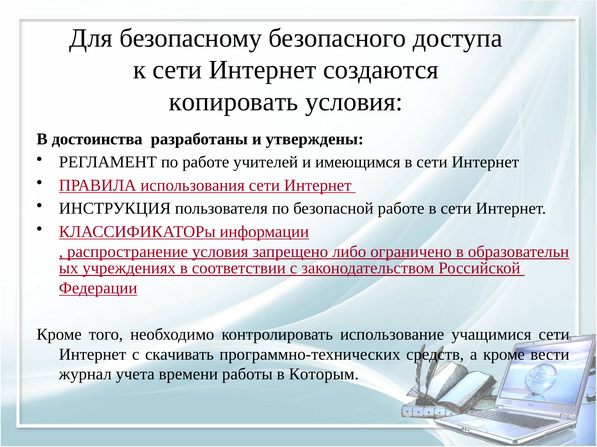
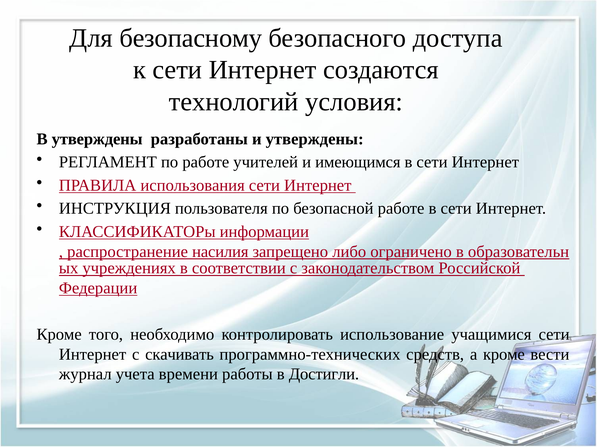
копировать: копировать -> технологий (234, 102)
В достоинства: достоинства -> утверждены (97, 139)
распространение условия: условия -> насилия (220, 252)
Которым: Которым -> Достигли (324, 375)
